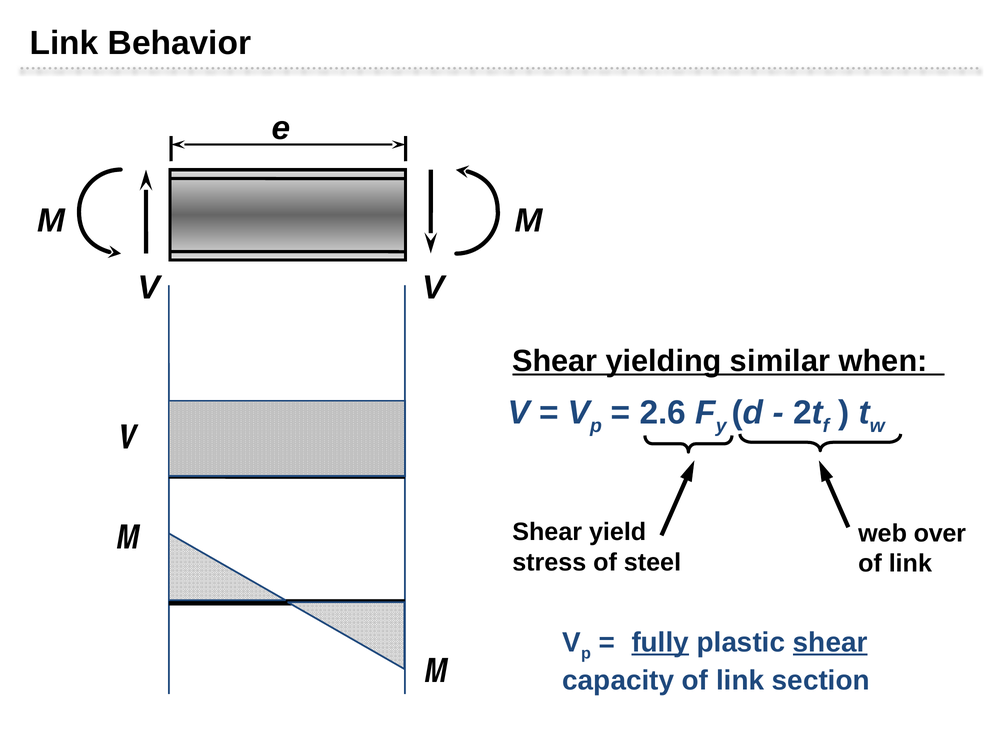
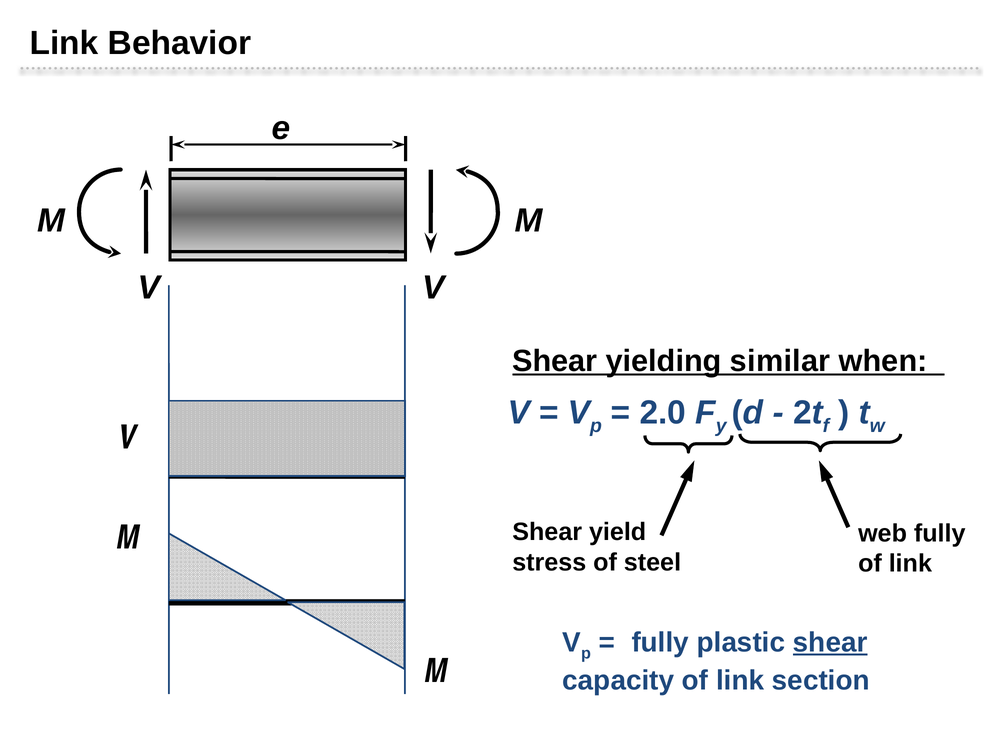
2.6: 2.6 -> 2.0 (663, 412)
web over: over -> fully (940, 533)
fully underline: present -> none (660, 642)
